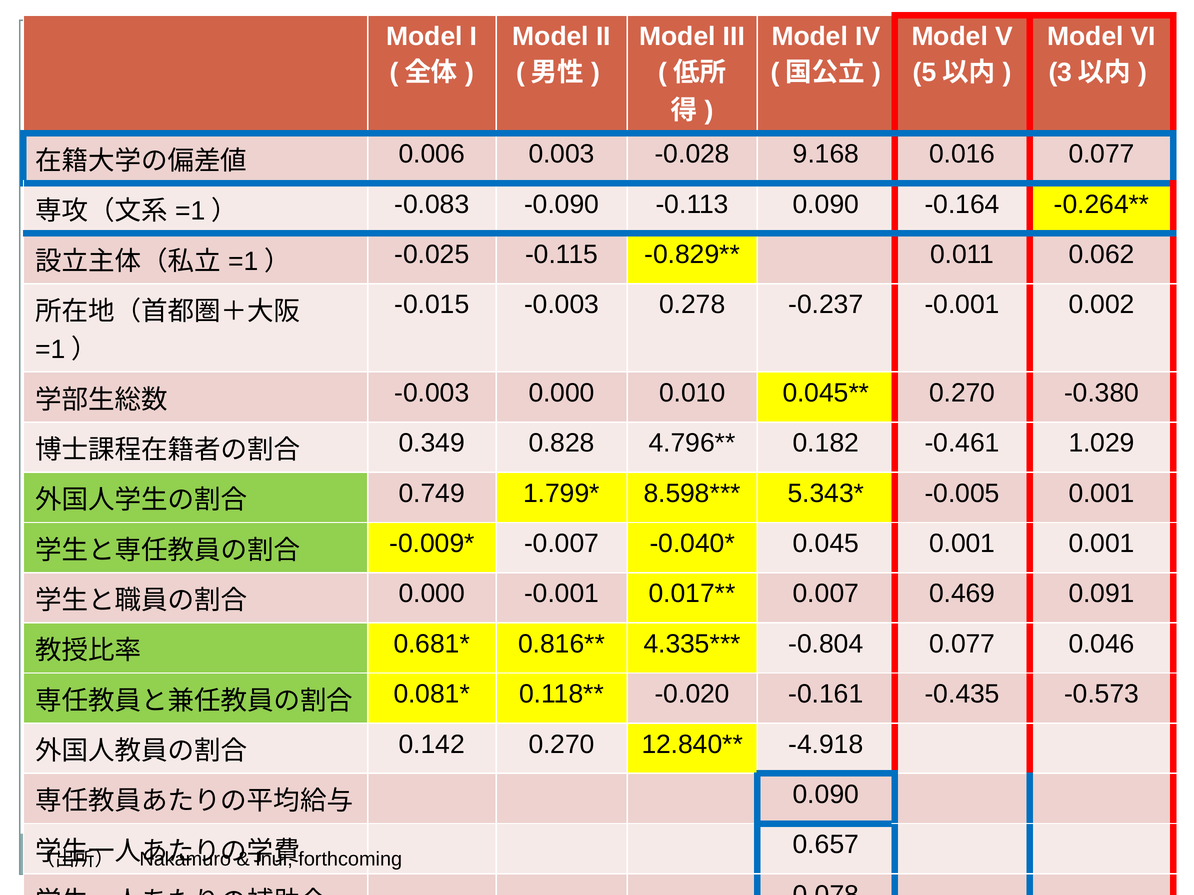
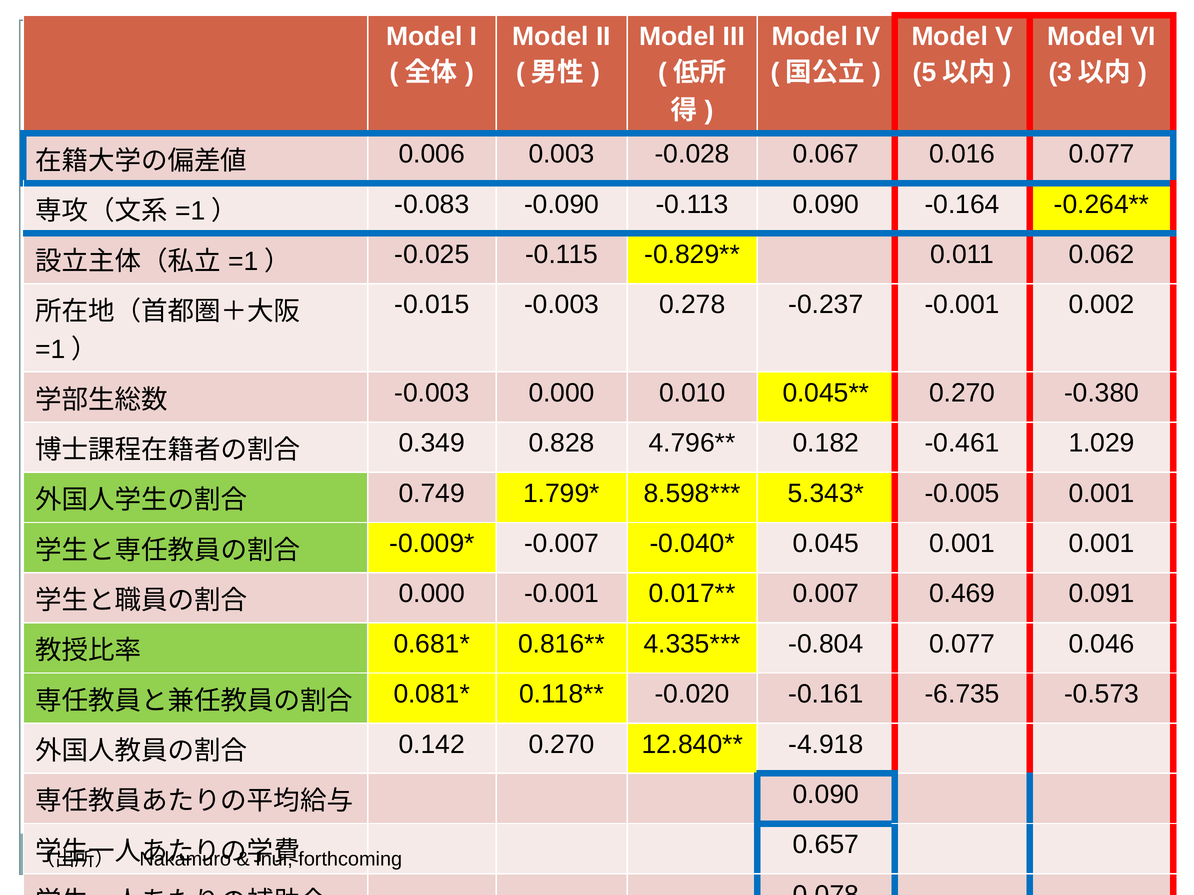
9.168: 9.168 -> 0.067 (826, 154)
-0.435: -0.435 -> -6.735 (962, 694)
